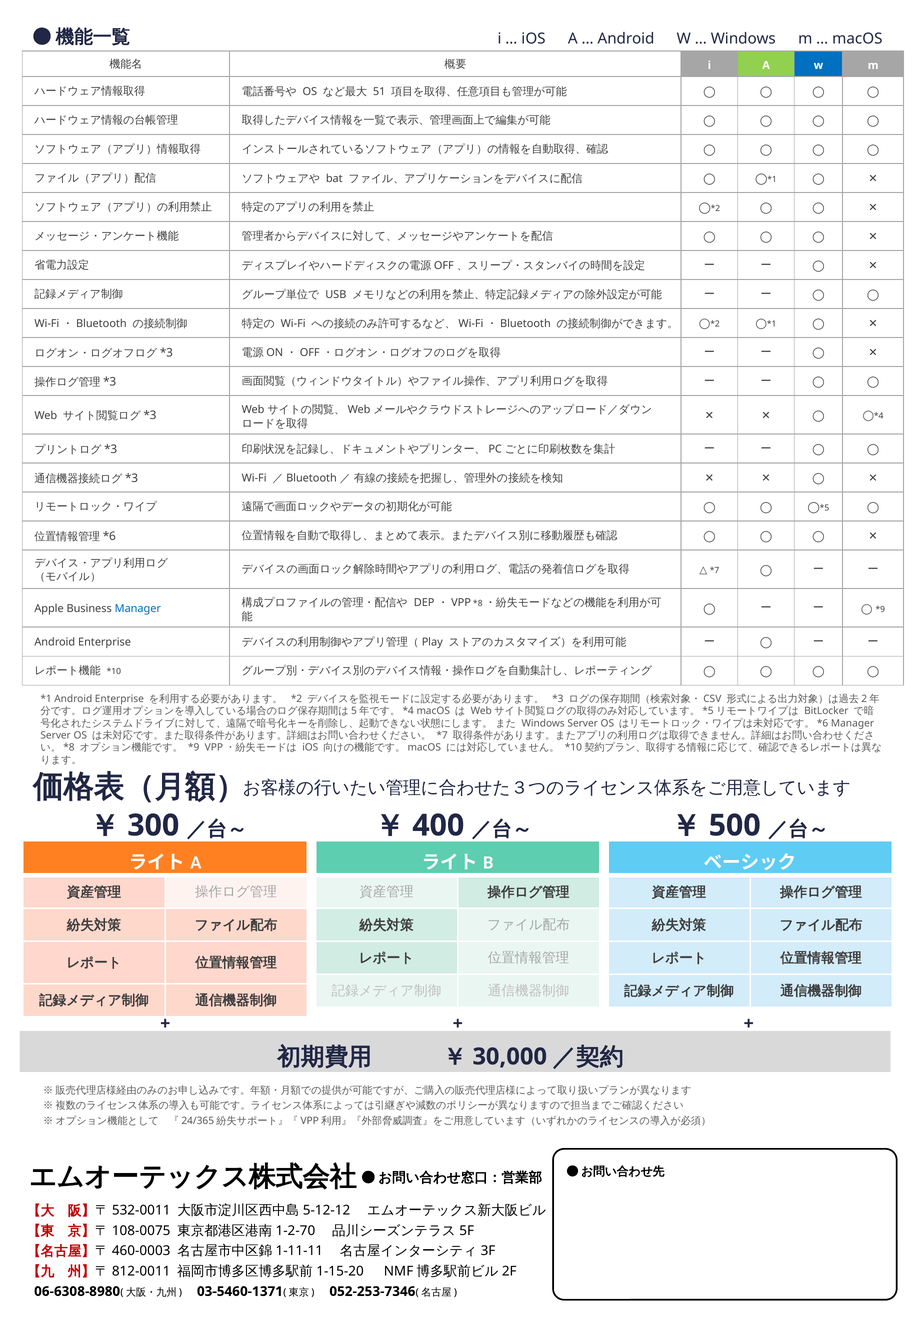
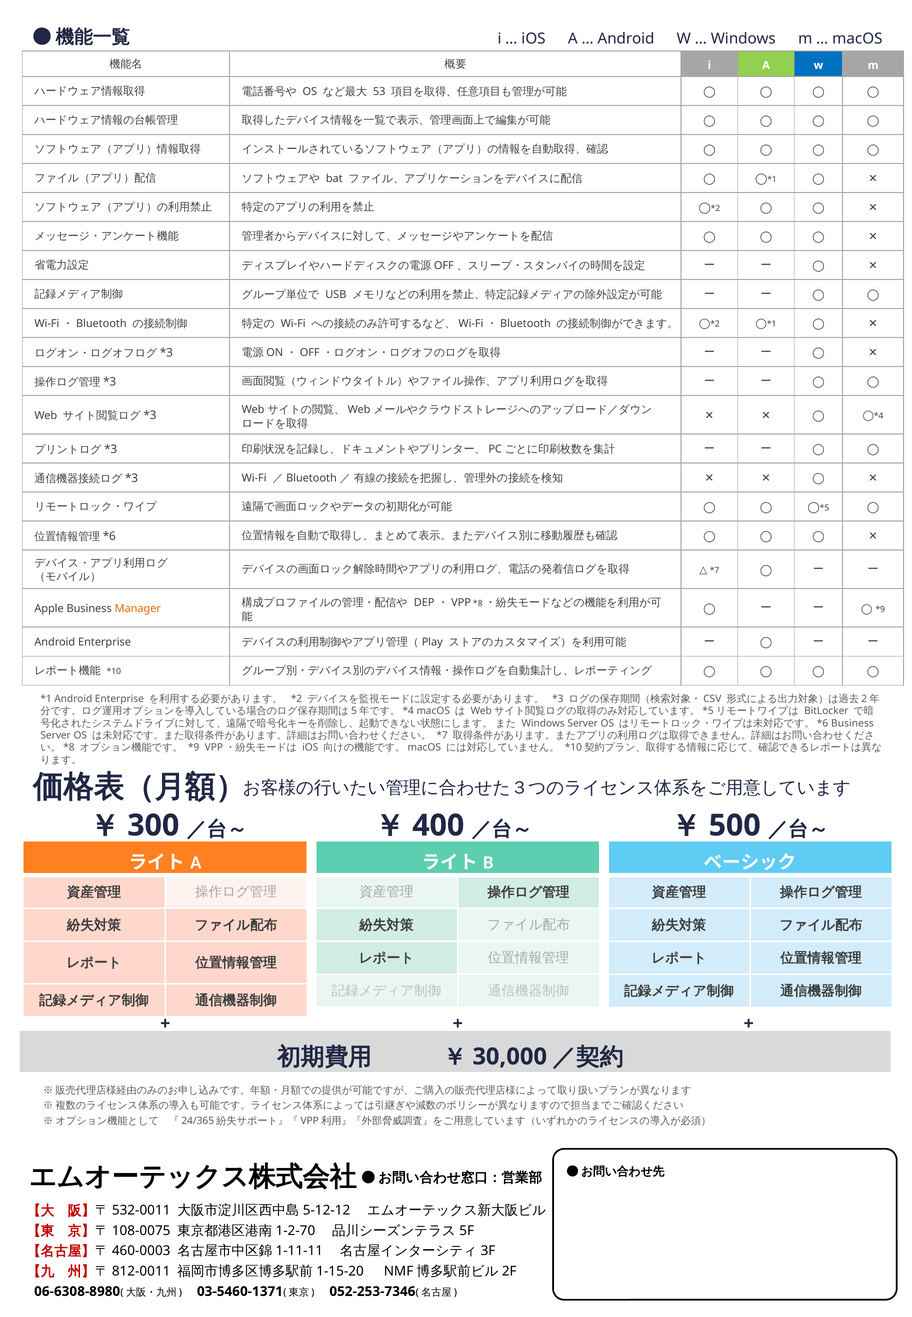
51: 51 -> 53 (379, 92)
Manager colour: blue -> orange (138, 609)
Manager: Manager -> Business (852, 723)
